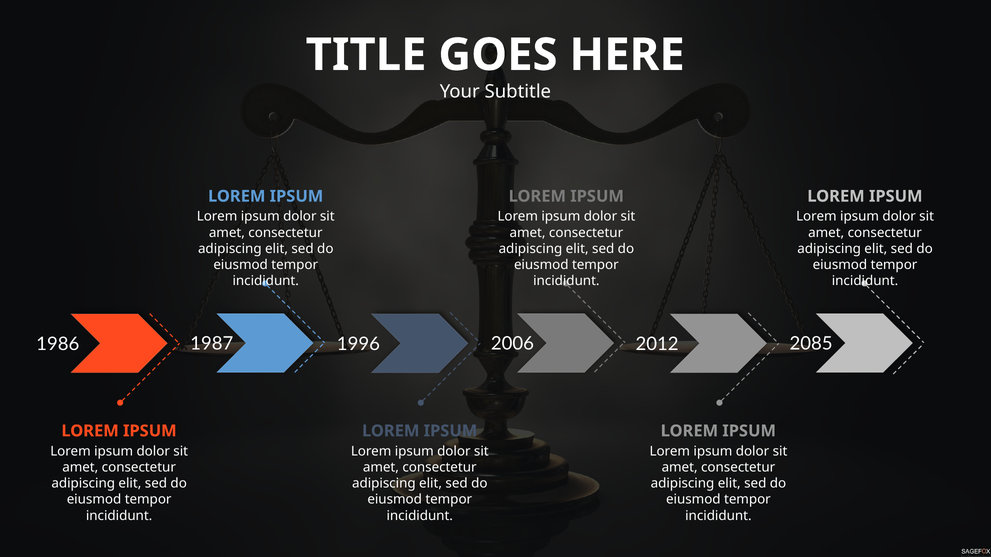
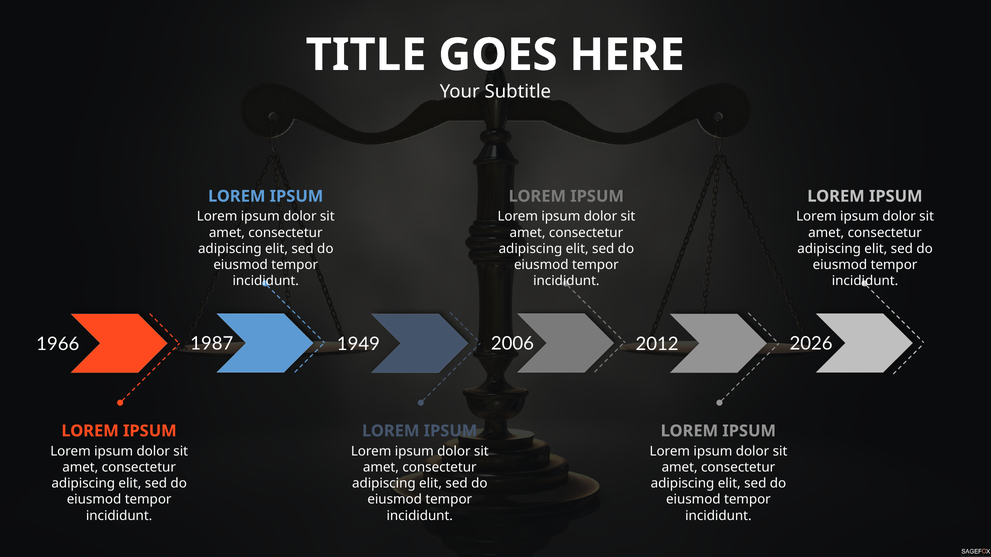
1986: 1986 -> 1966 (58, 345)
1996: 1996 -> 1949 (358, 345)
2085: 2085 -> 2026 (811, 344)
